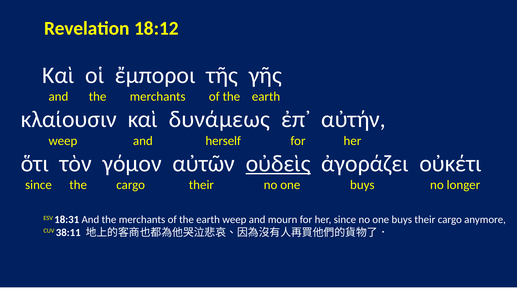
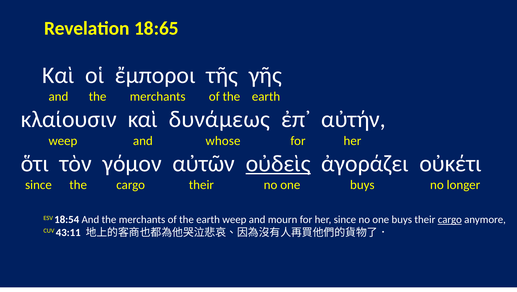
18:12: 18:12 -> 18:65 (156, 28)
herself: herself -> whose (223, 141)
18:31: 18:31 -> 18:54 (67, 219)
cargo underline: none -> present (450, 219)
38:11: 38:11 -> 43:11 (68, 232)
